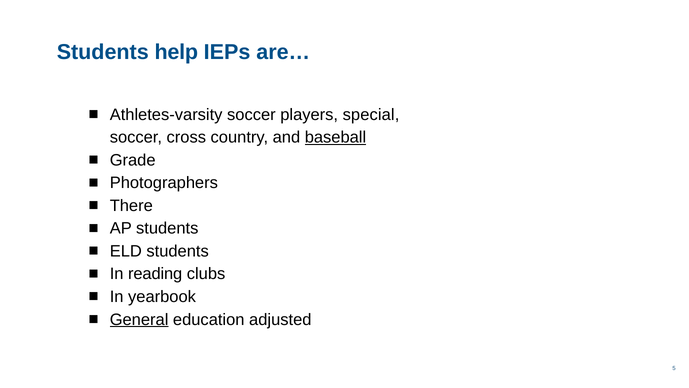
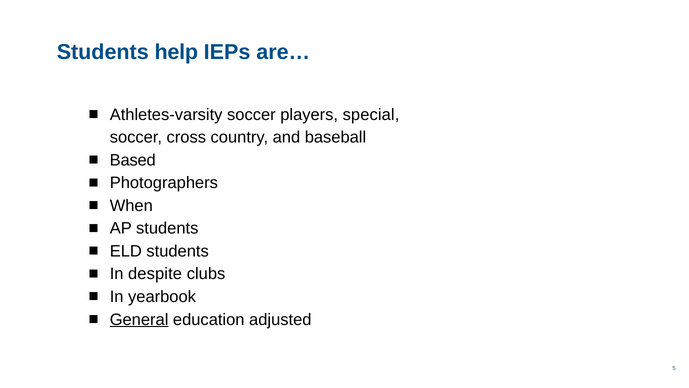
baseball underline: present -> none (335, 137)
Grade: Grade -> Based (133, 160)
There: There -> When (131, 205)
reading: reading -> despite (155, 274)
